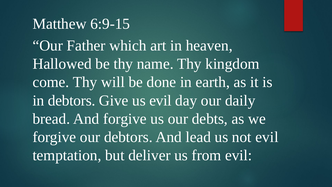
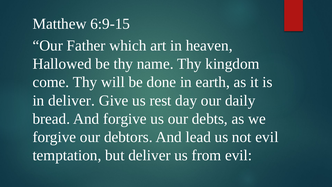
in debtors: debtors -> deliver (72, 100)
us evil: evil -> rest (160, 100)
